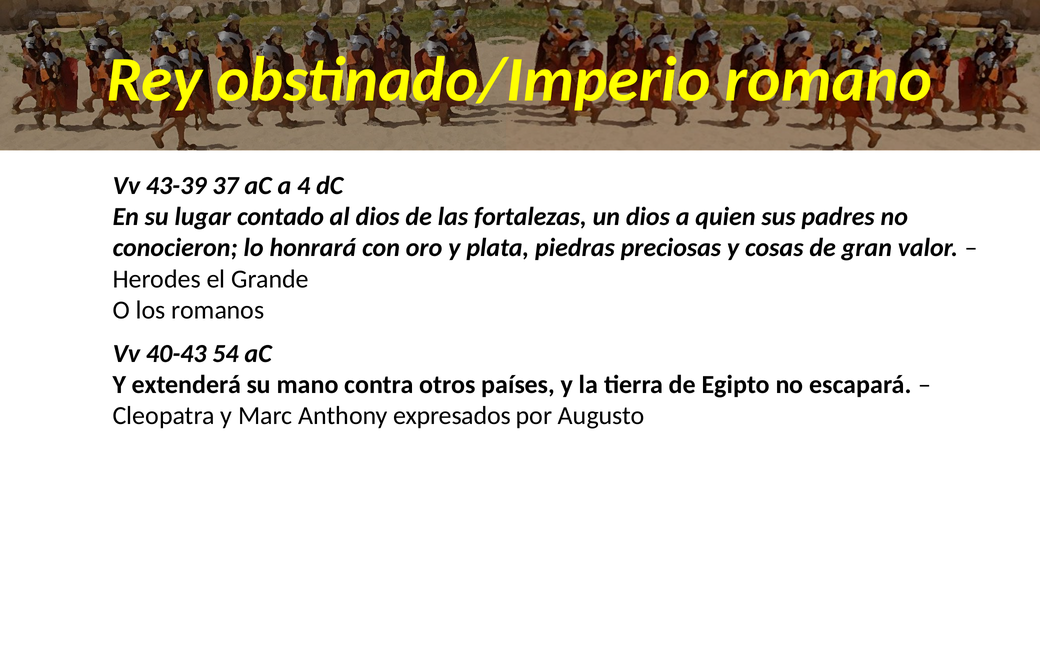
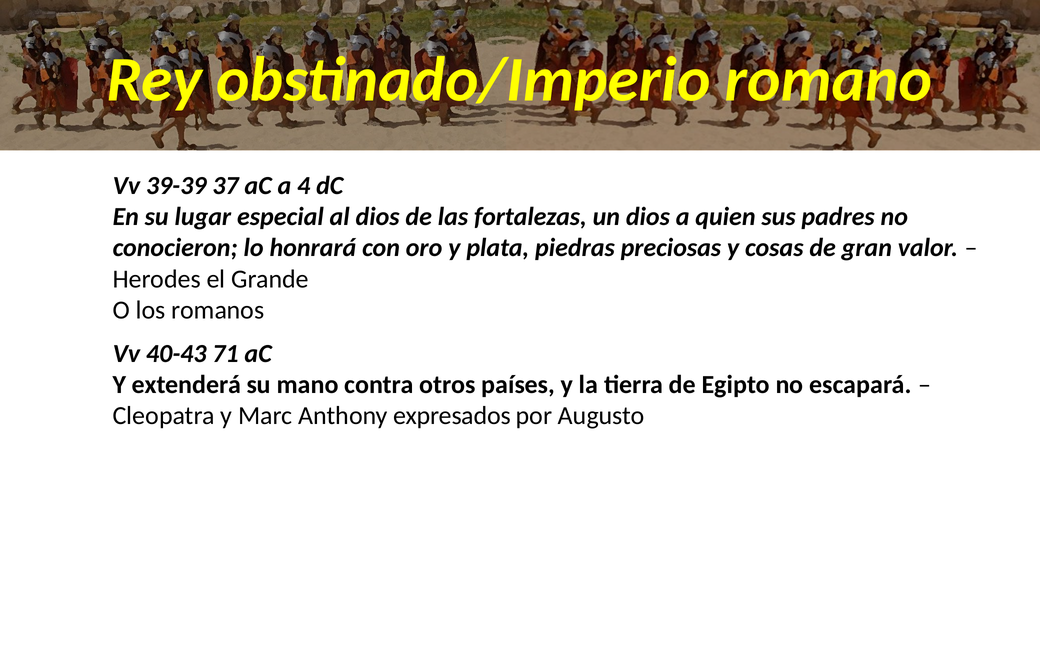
43-39: 43-39 -> 39-39 (176, 185)
contado: contado -> especial (280, 217)
54: 54 -> 71 (225, 353)
